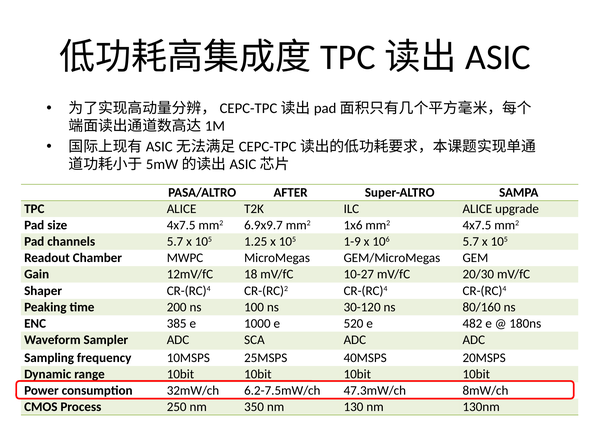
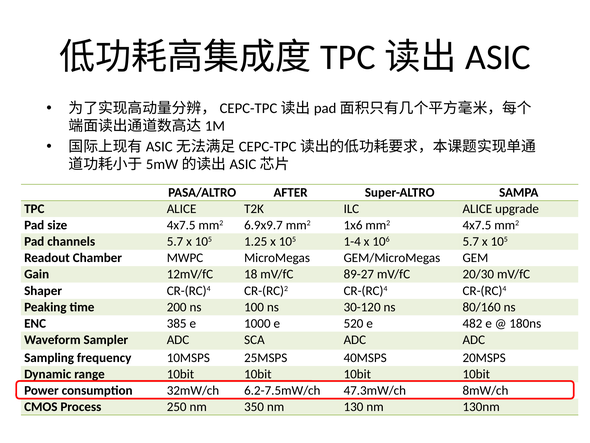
1-9: 1-9 -> 1-4 (352, 241)
10-27: 10-27 -> 89-27 (359, 274)
